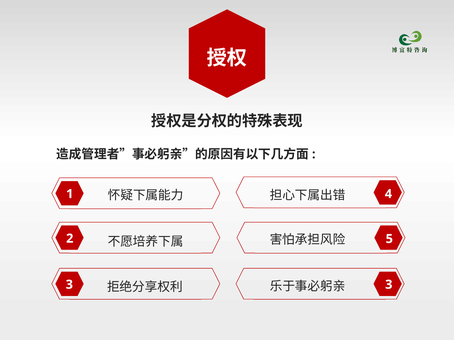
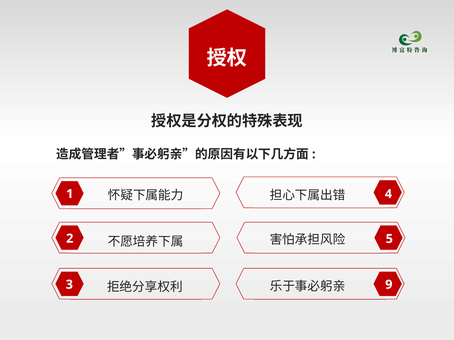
3 3: 3 -> 9 (389, 285)
